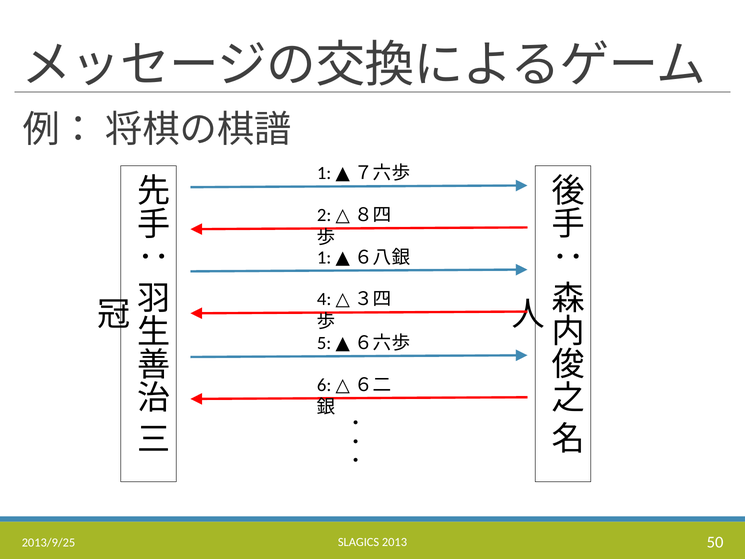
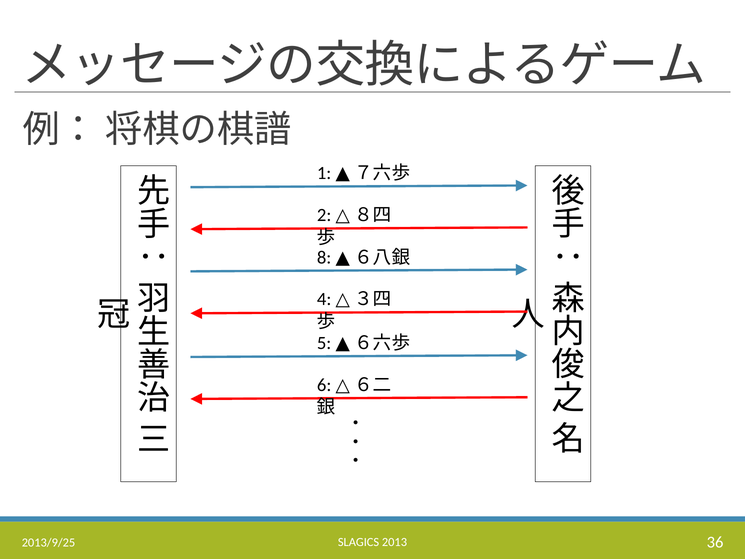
1: 1 -> 8 (324, 257)
50: 50 -> 36 (715, 542)
